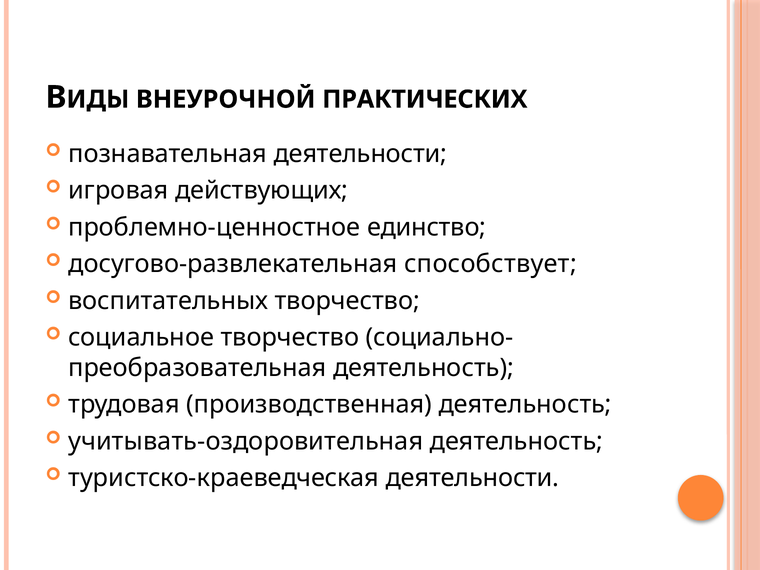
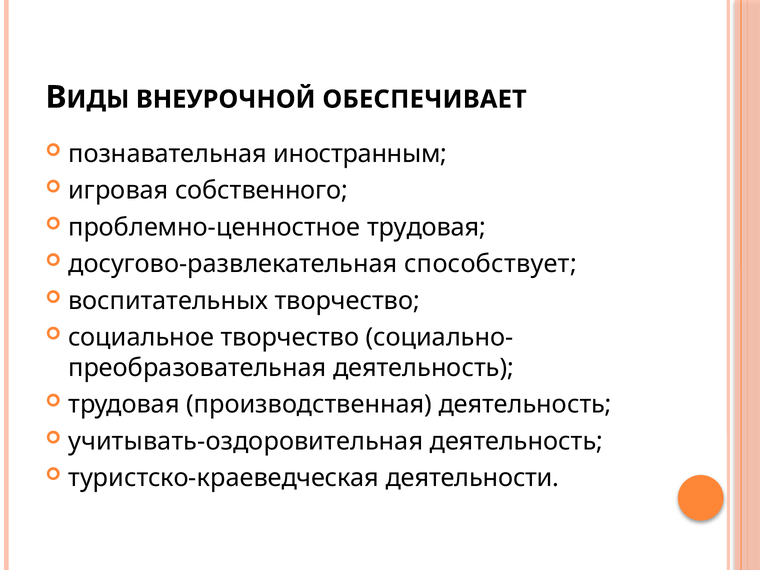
ПРАКТИЧЕСКИХ: ПРАКТИЧЕСКИХ -> ОБЕСПЕЧИВАЕТ (425, 99)
познавательная деятельности: деятельности -> иностранным (360, 154)
действующих: действующих -> собственного (262, 190)
проблемно-ценностное единство: единство -> трудовая (427, 227)
